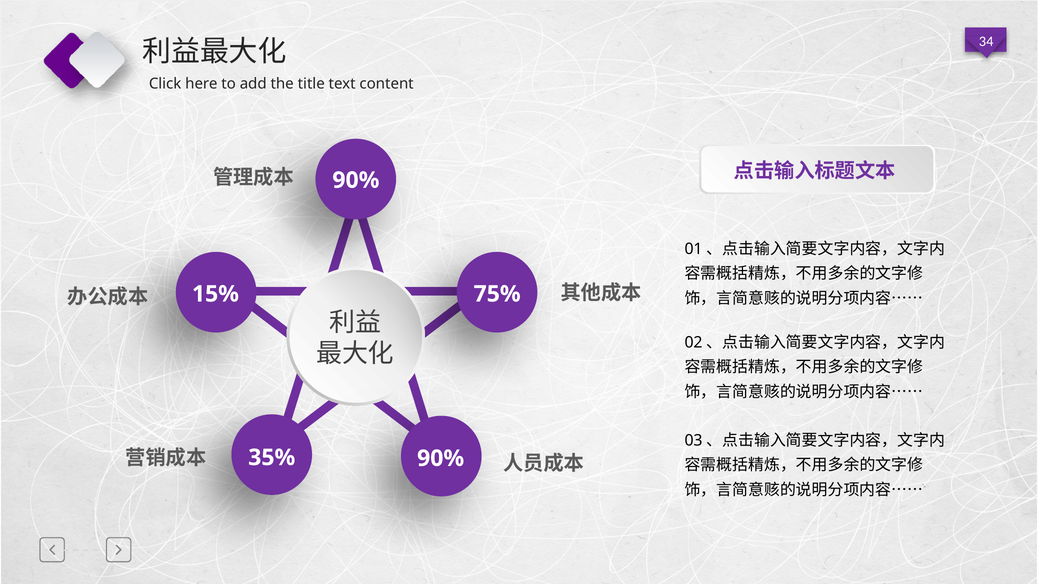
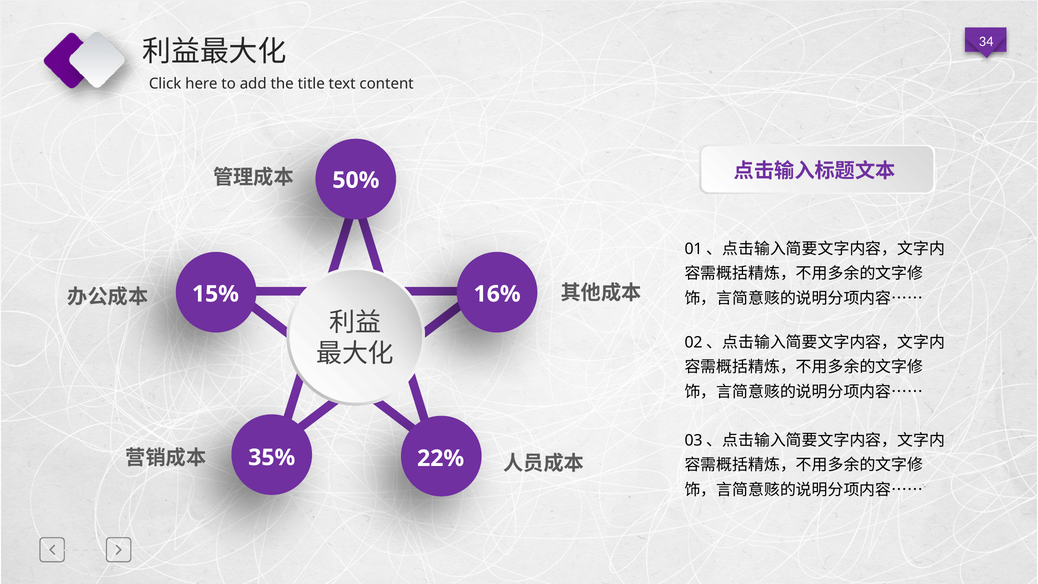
90%: 90% -> 50% (356, 180)
75%: 75% -> 16% (497, 294)
35% 90%: 90% -> 22% (441, 458)
